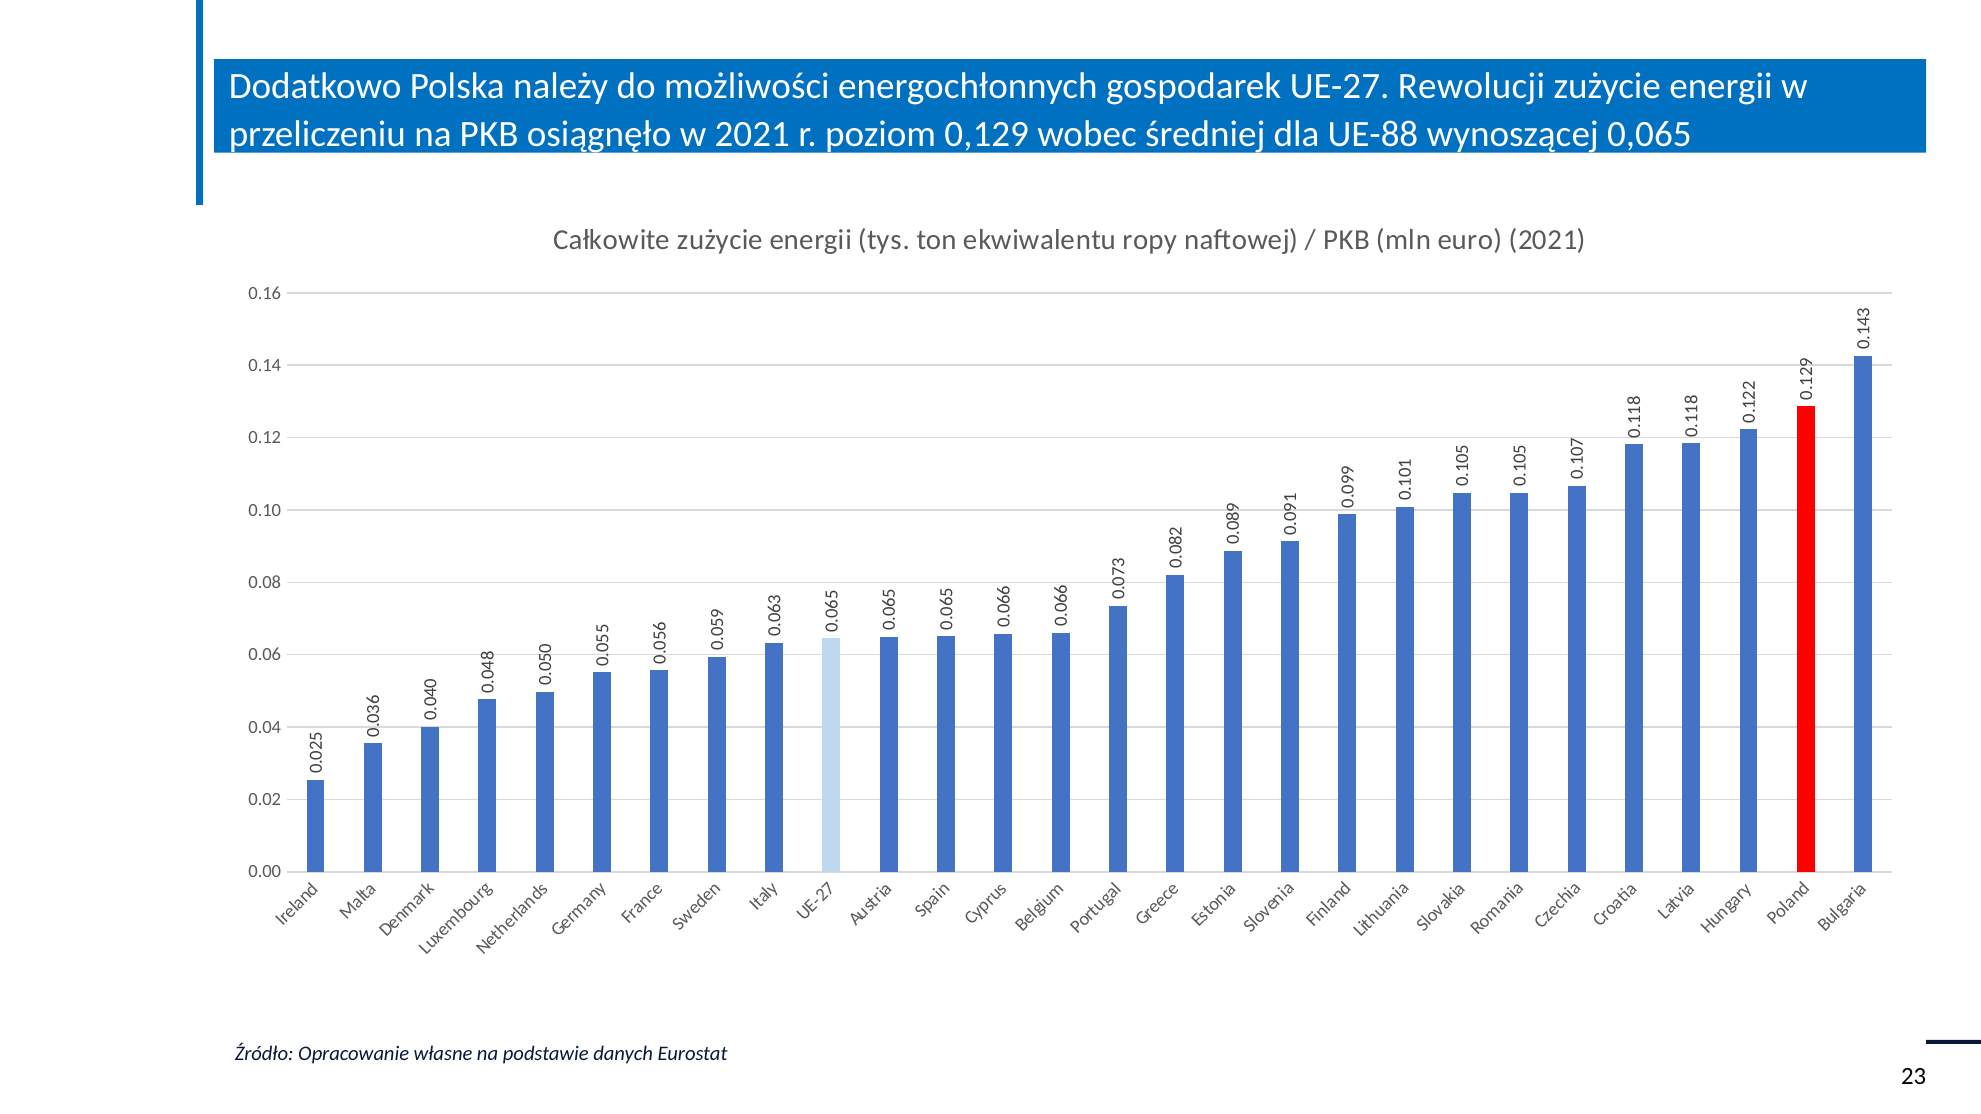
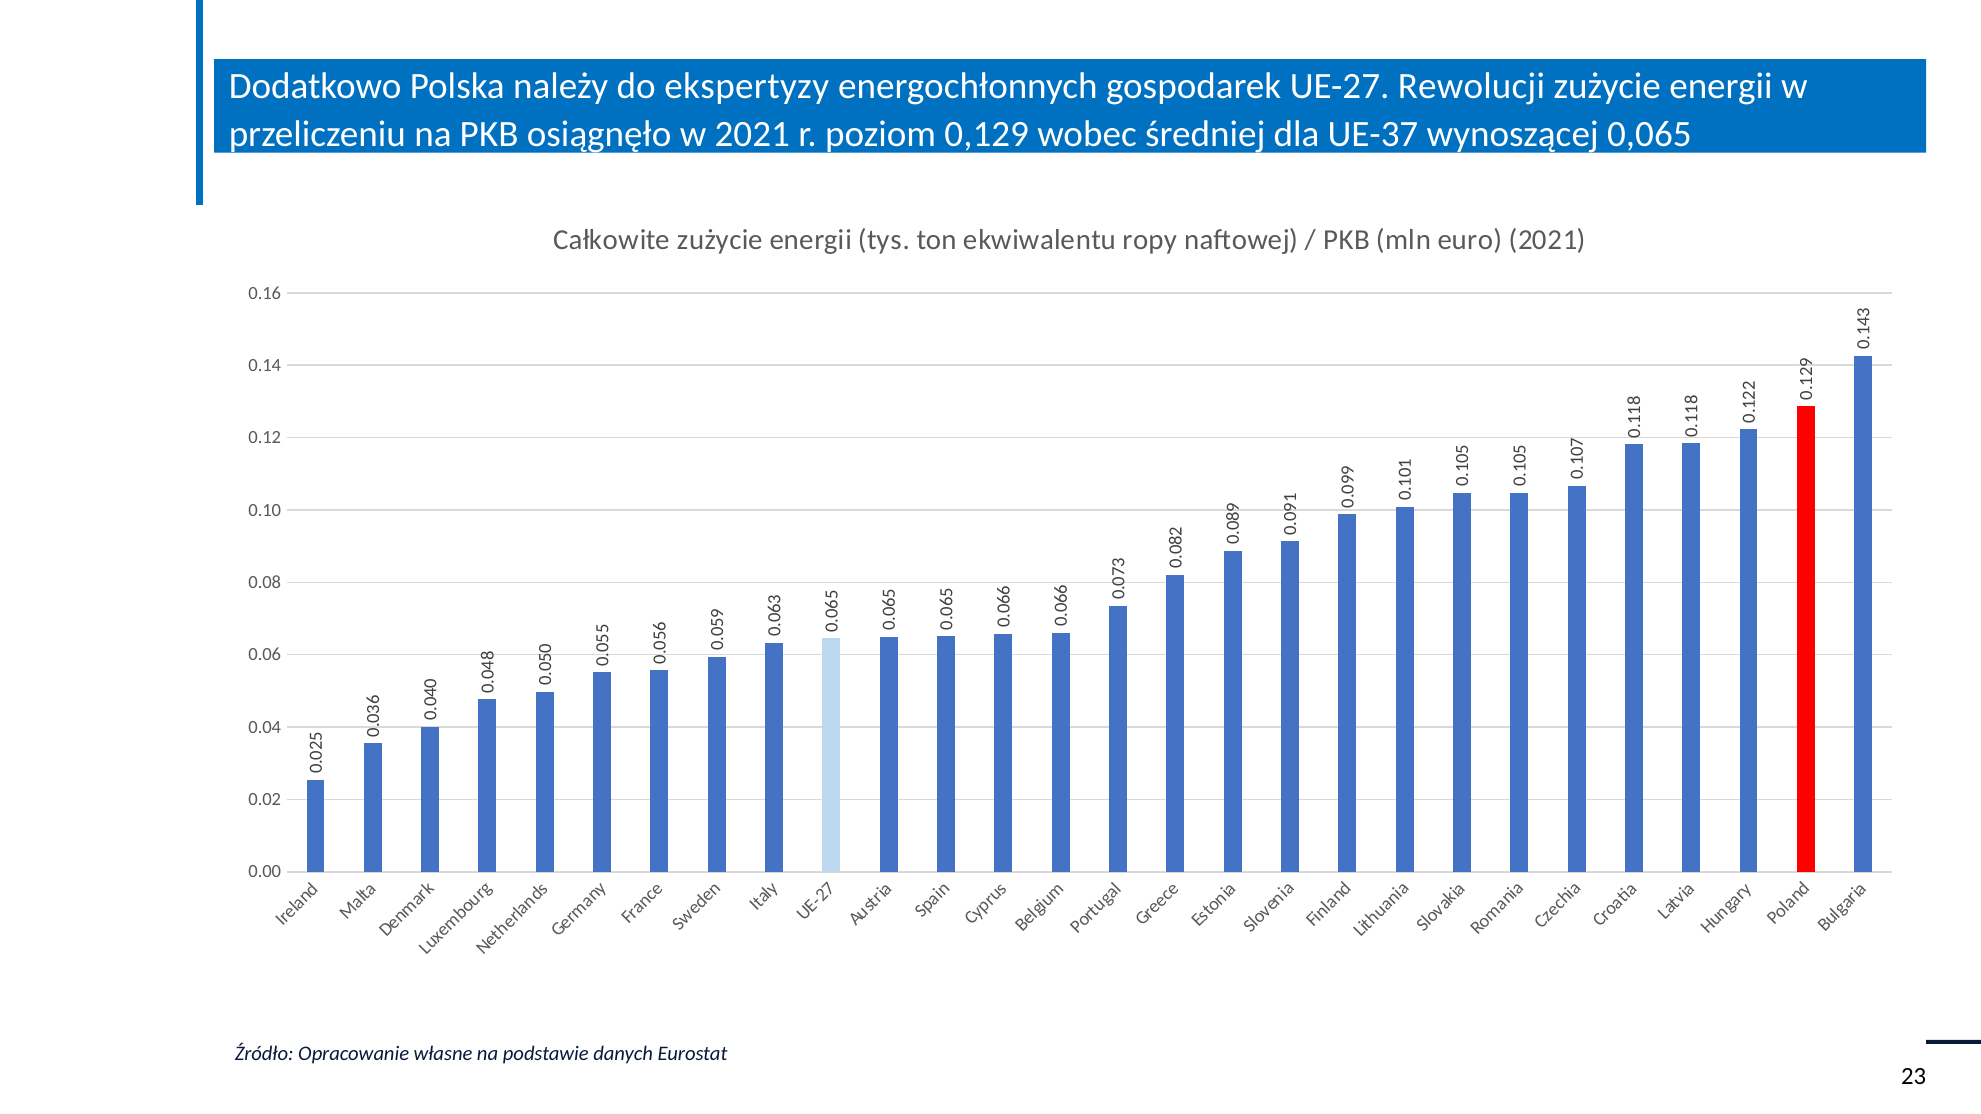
możliwości: możliwości -> ekspertyzy (747, 86)
UE-88: UE-88 -> UE-37 (1373, 134)
